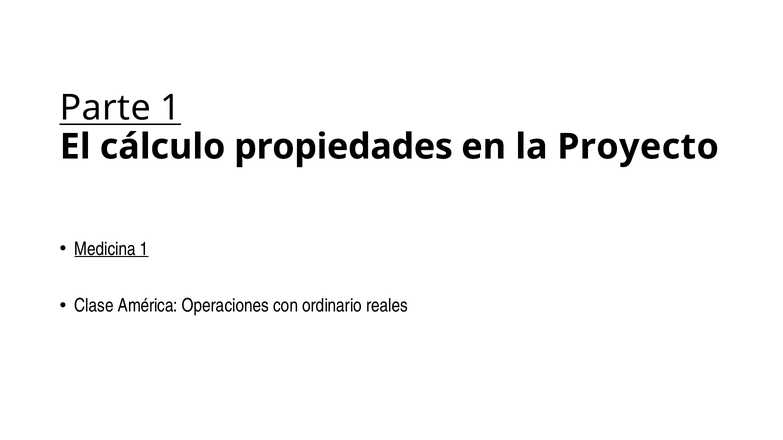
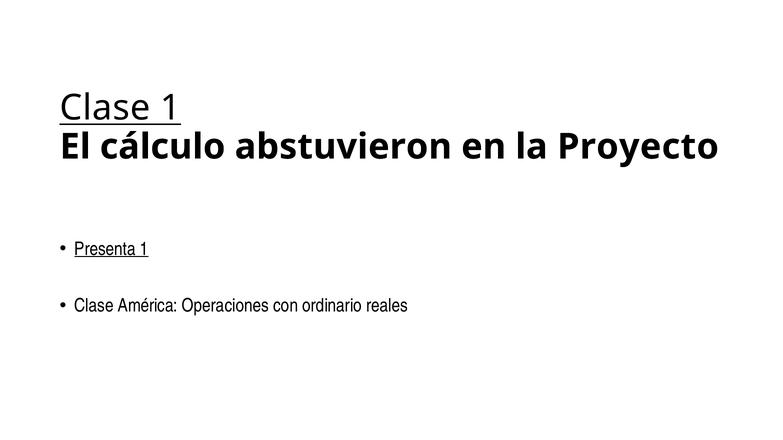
Parte: Parte -> Clase (105, 108)
propiedades: propiedades -> abstuvieron (343, 147)
Medicina: Medicina -> Presenta (105, 249)
